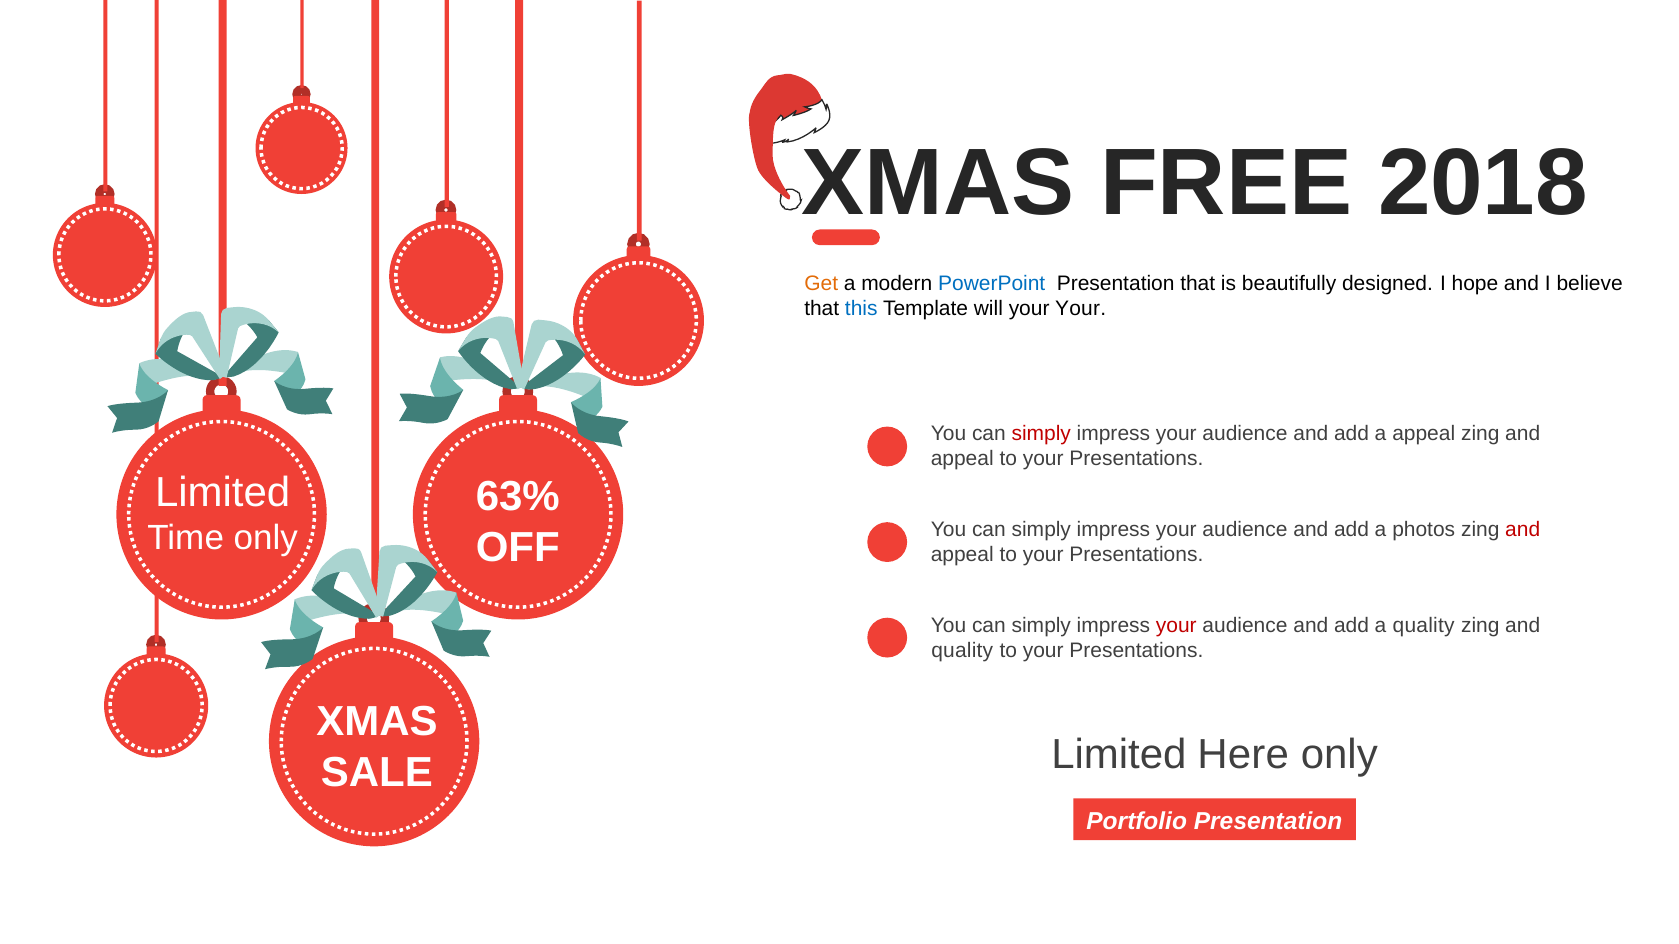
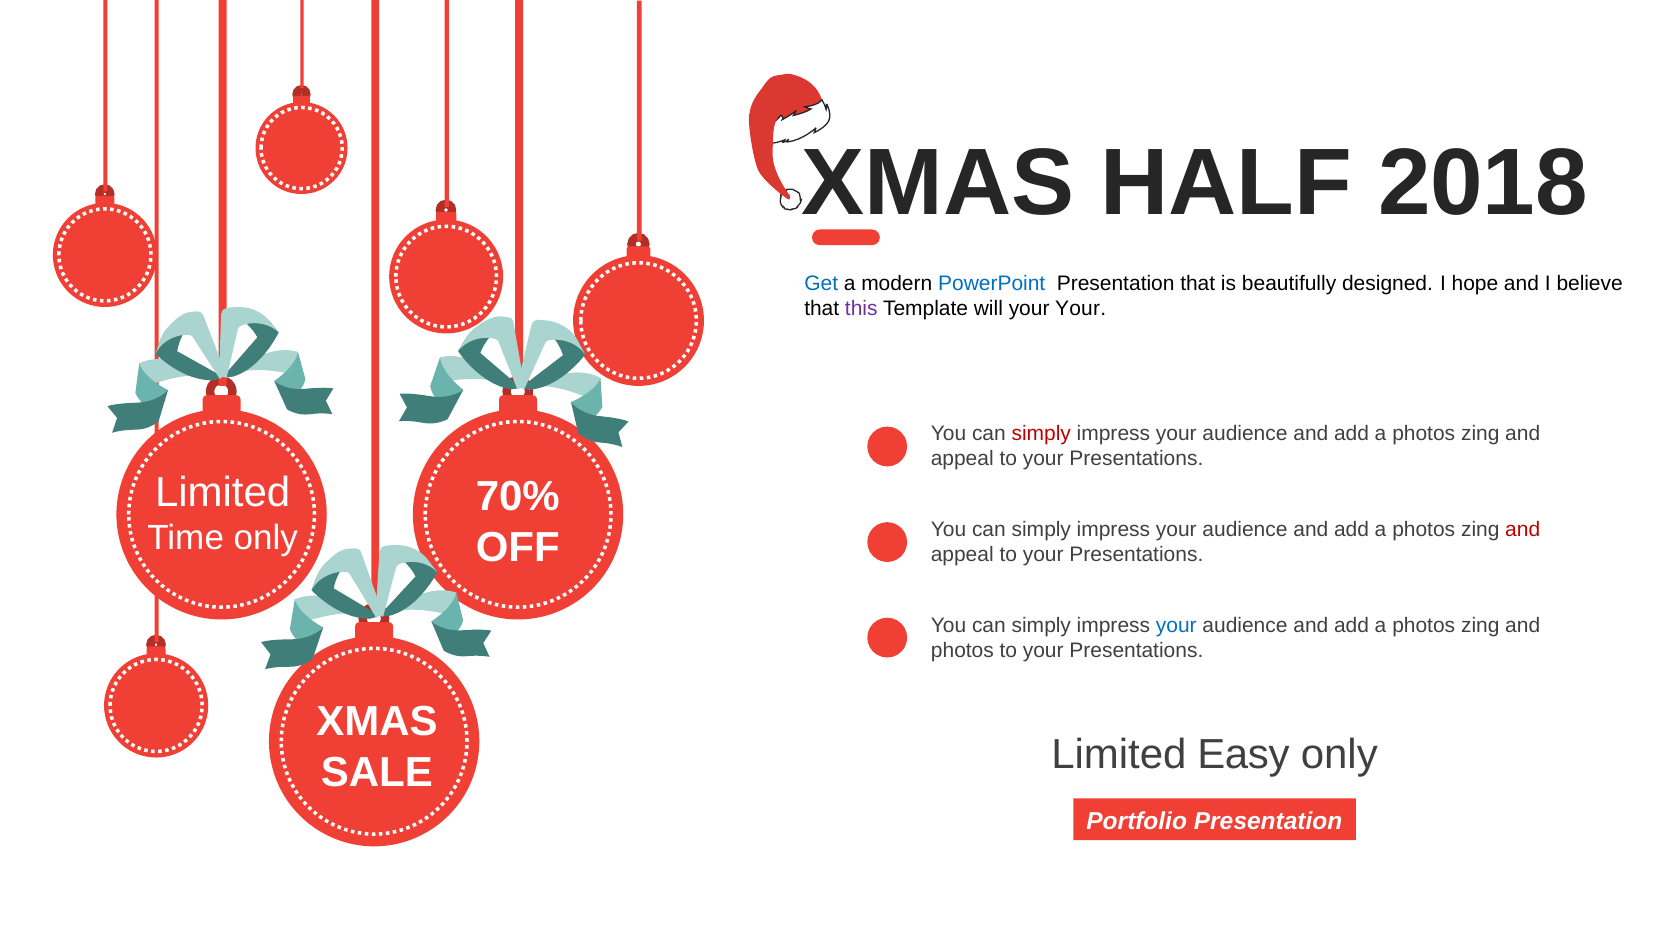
FREE: FREE -> HALF (1226, 184)
Get colour: orange -> blue (821, 283)
this colour: blue -> purple (861, 308)
appeal: appeal -> photos (1424, 433)
63%: 63% -> 70% (518, 497)
your colour: red -> blue (1176, 626)
quality: quality -> photos (1424, 626)
quality: quality -> photos (962, 651)
Here: Here -> Easy (1243, 755)
